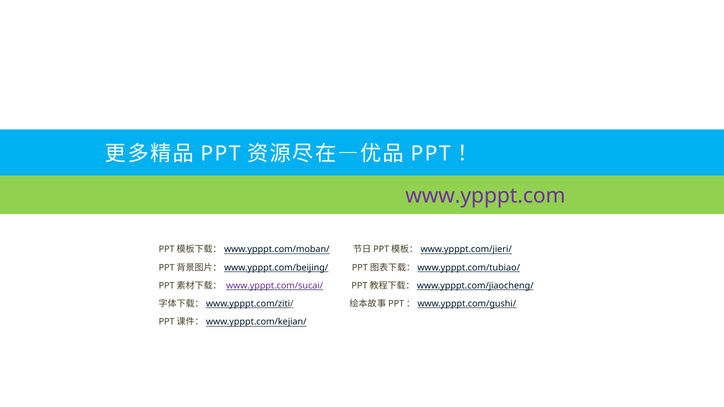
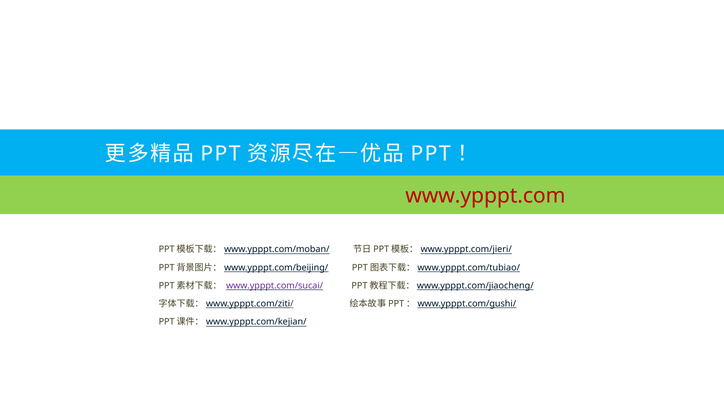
www.ypppt.com colour: purple -> red (485, 196)
